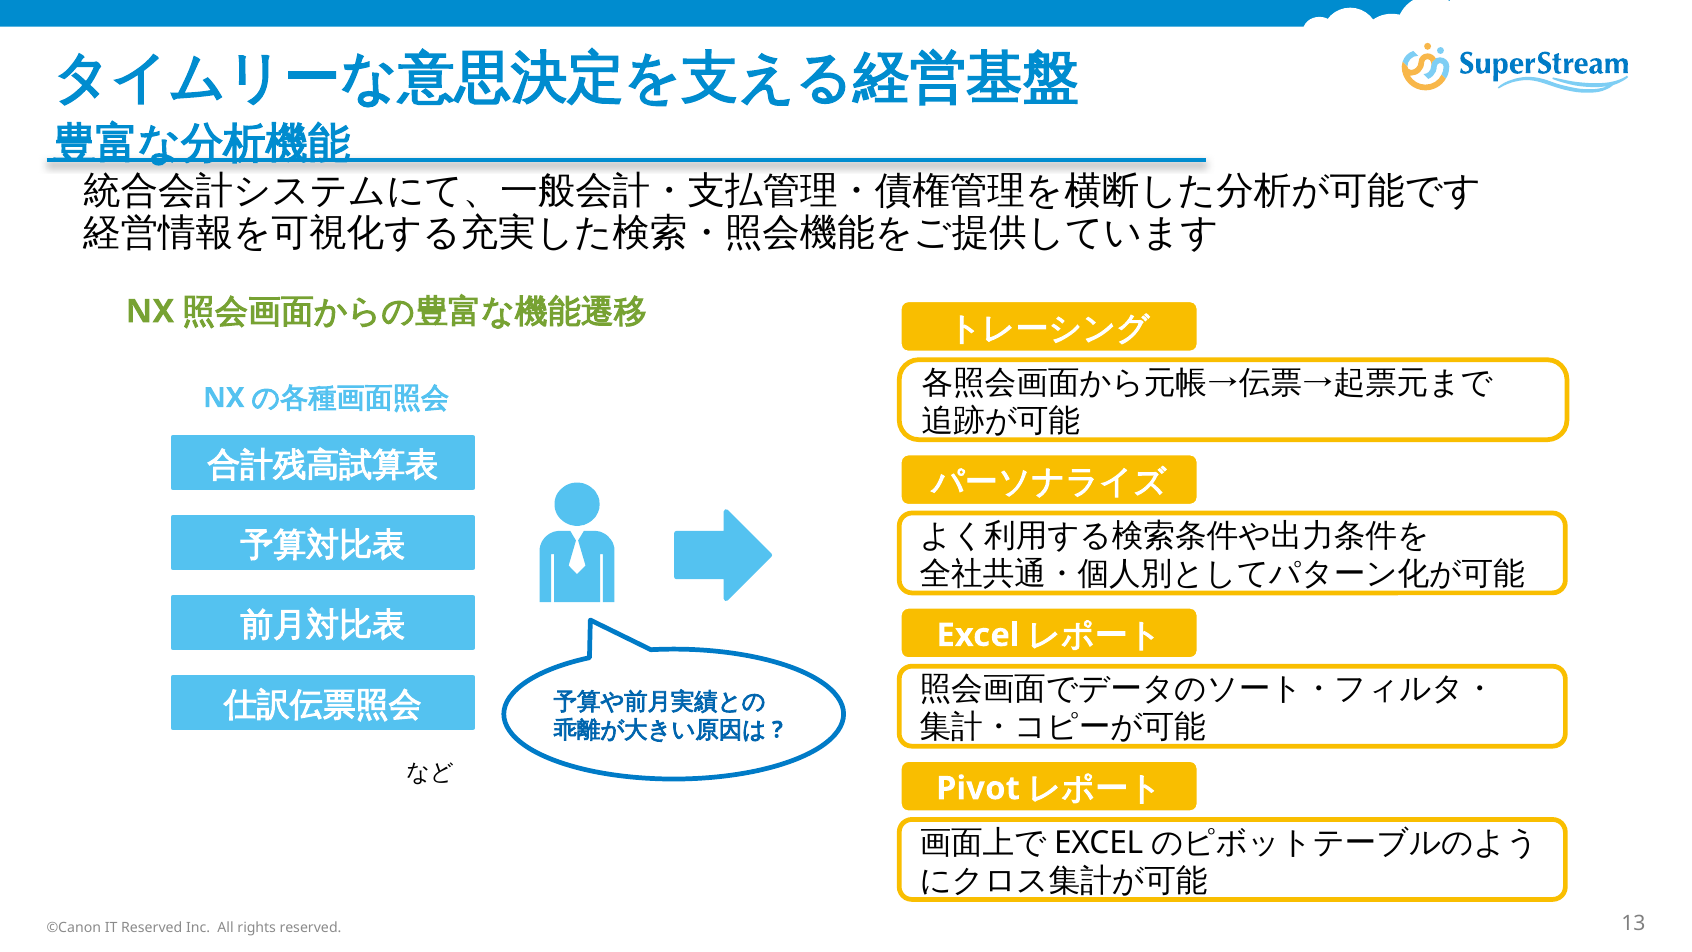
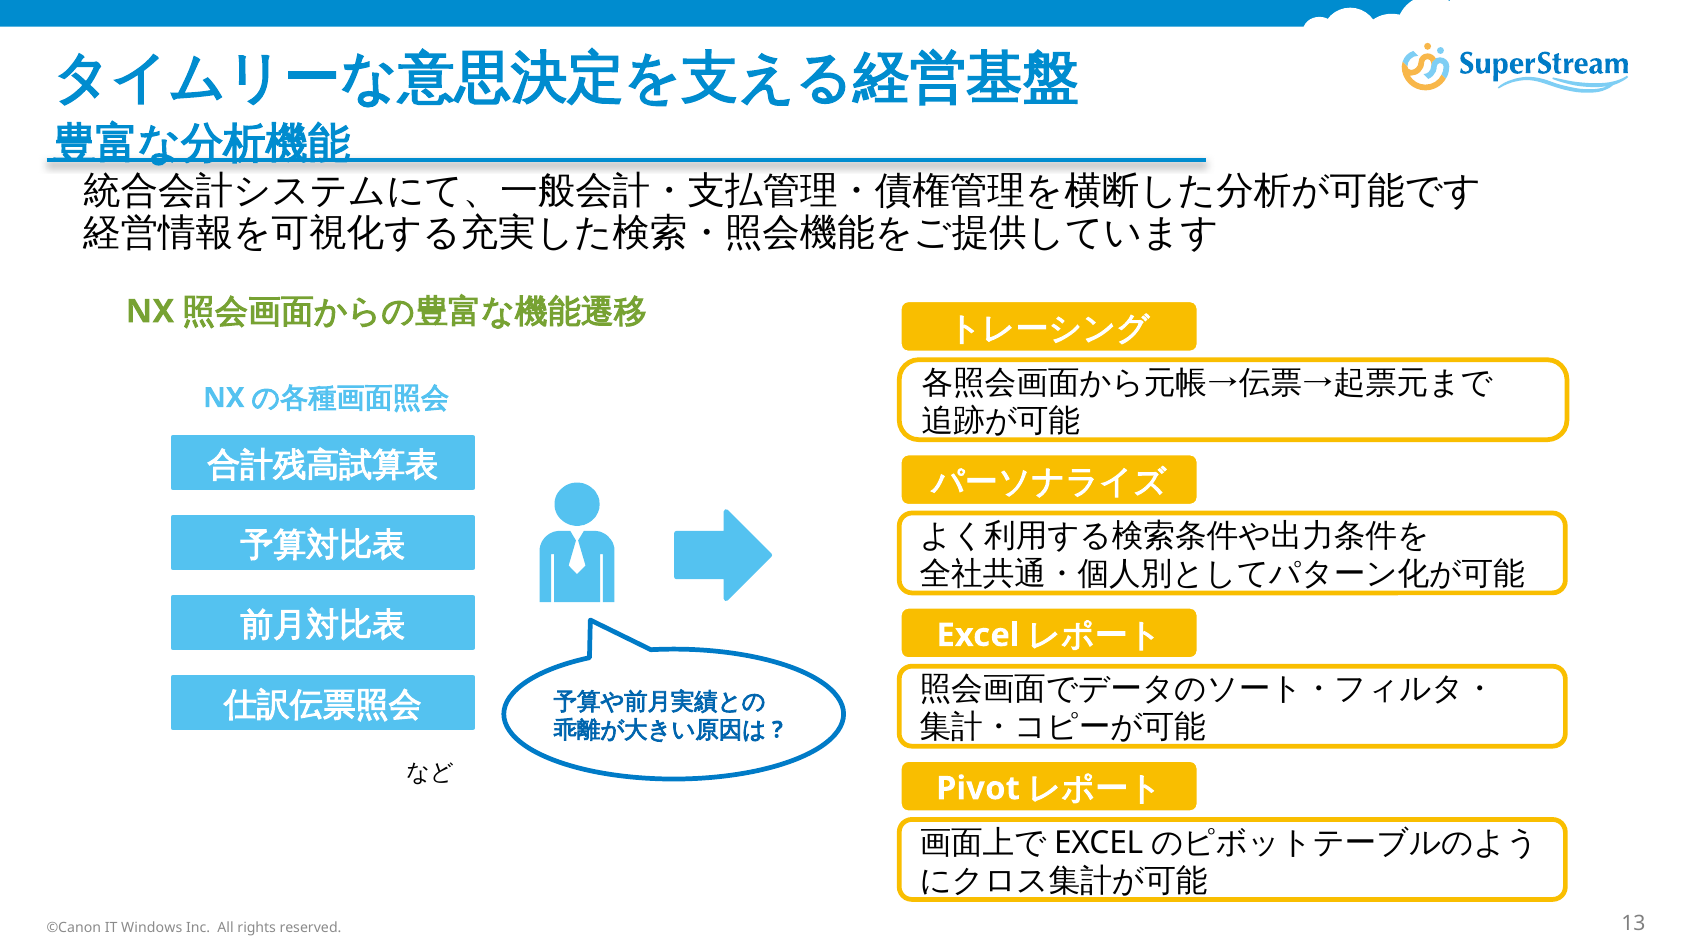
IT Reserved: Reserved -> Windows (152, 928)
